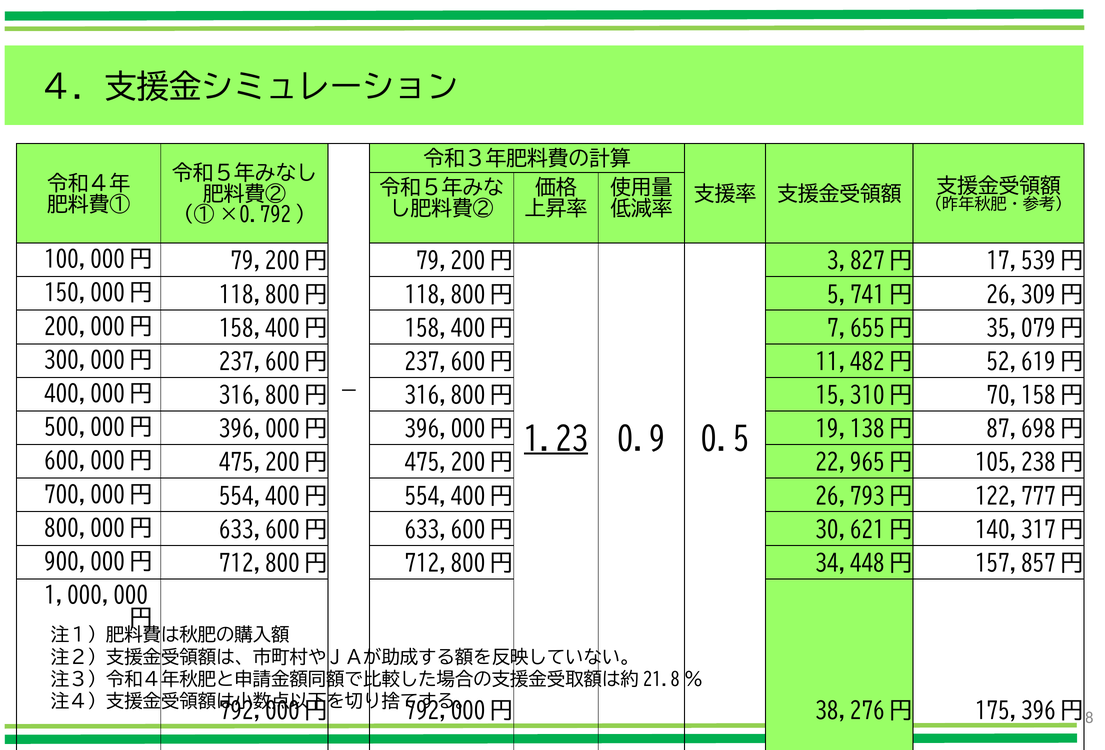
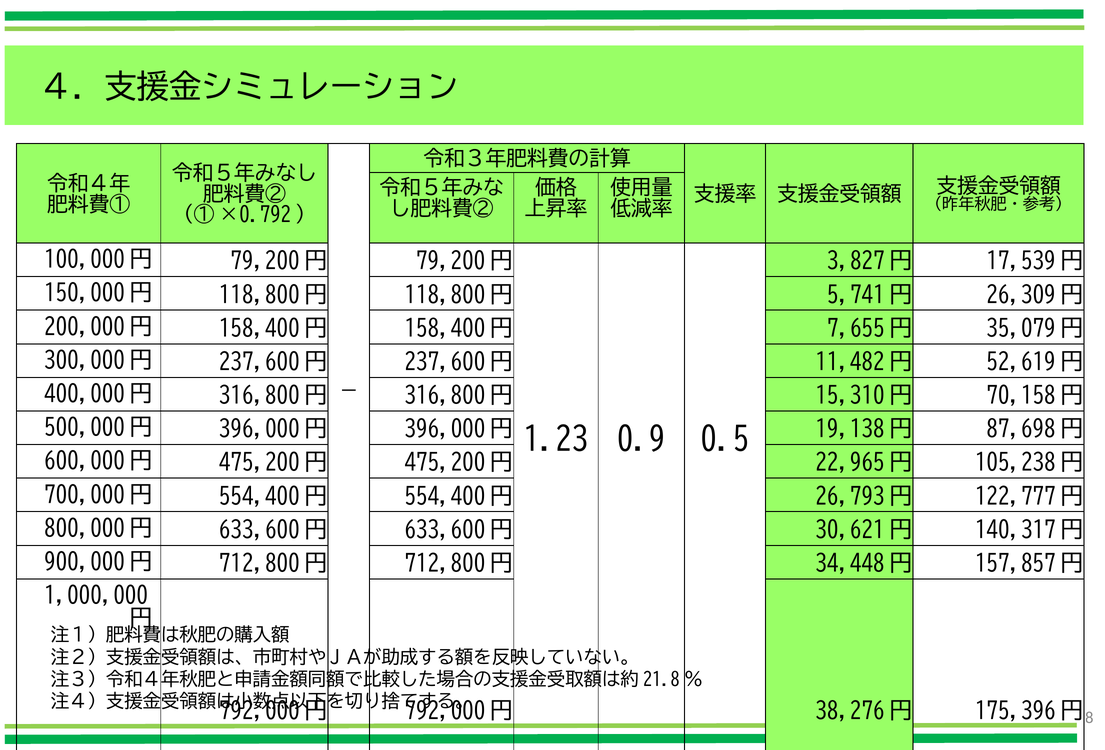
1.23 underline: present -> none (556, 440)
